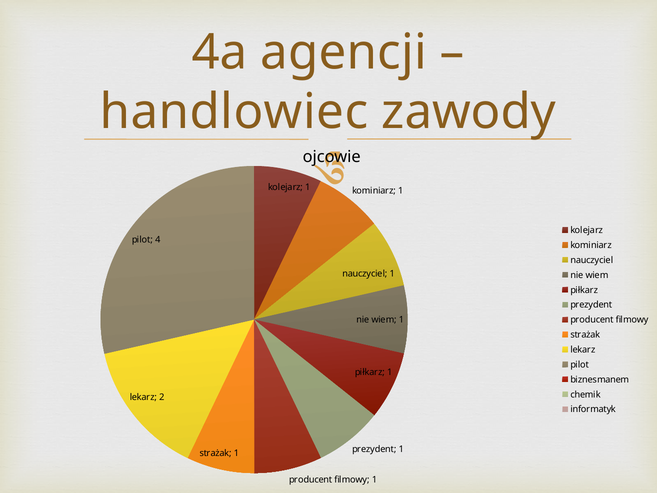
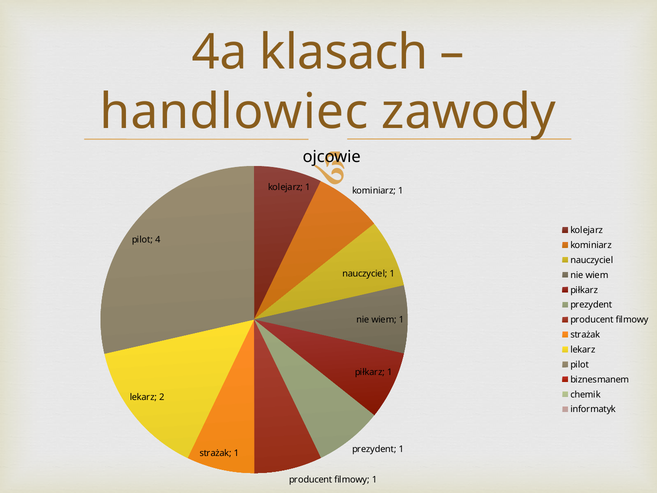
agencji: agencji -> klasach (344, 53)
